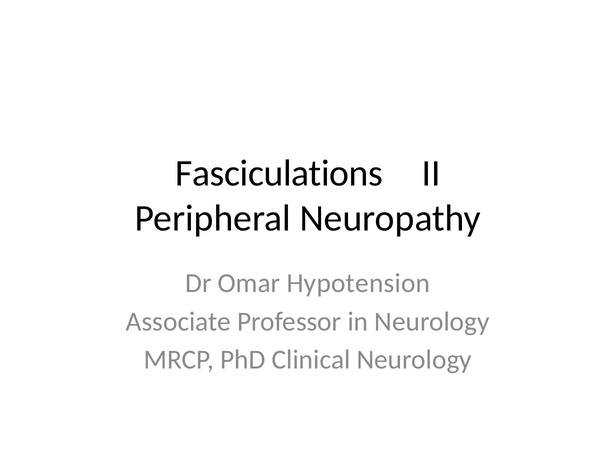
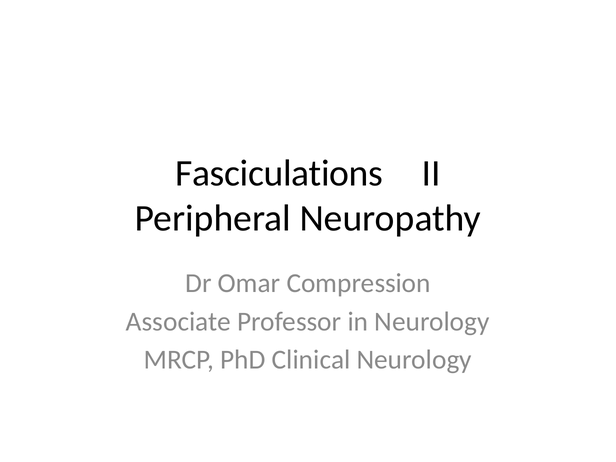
Hypotension: Hypotension -> Compression (359, 283)
